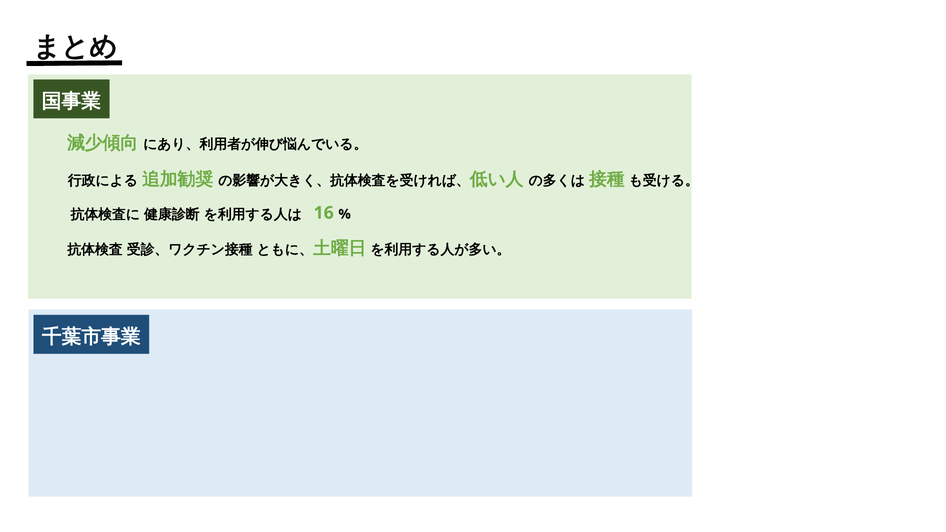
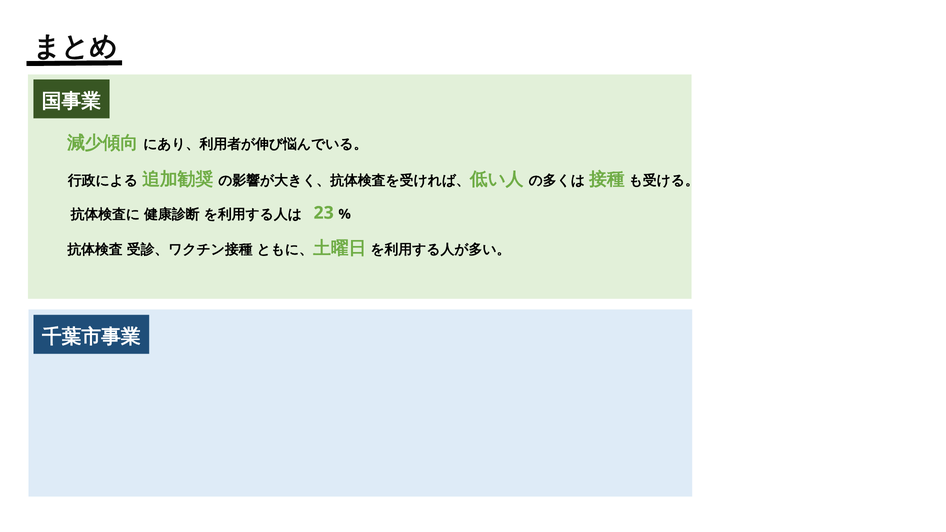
16: 16 -> 23 (324, 213)
